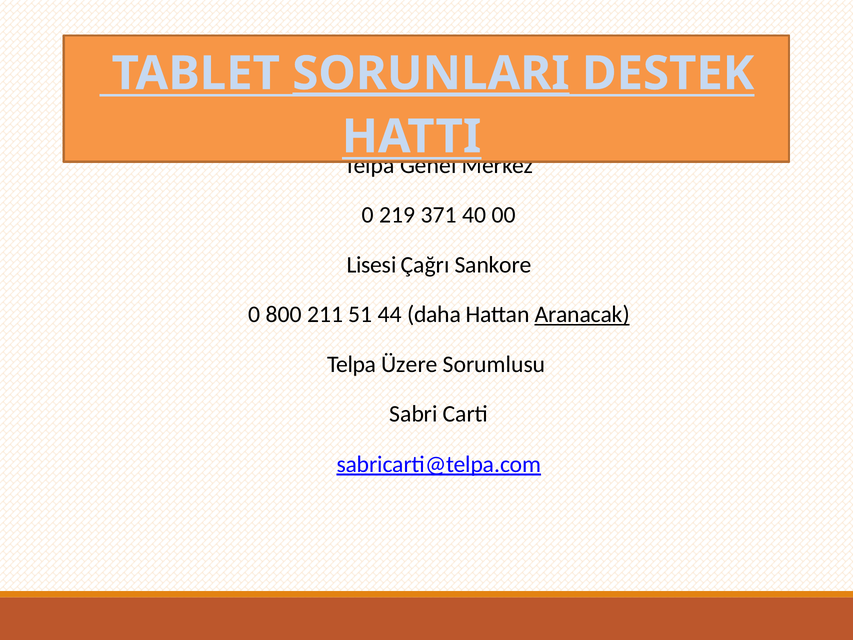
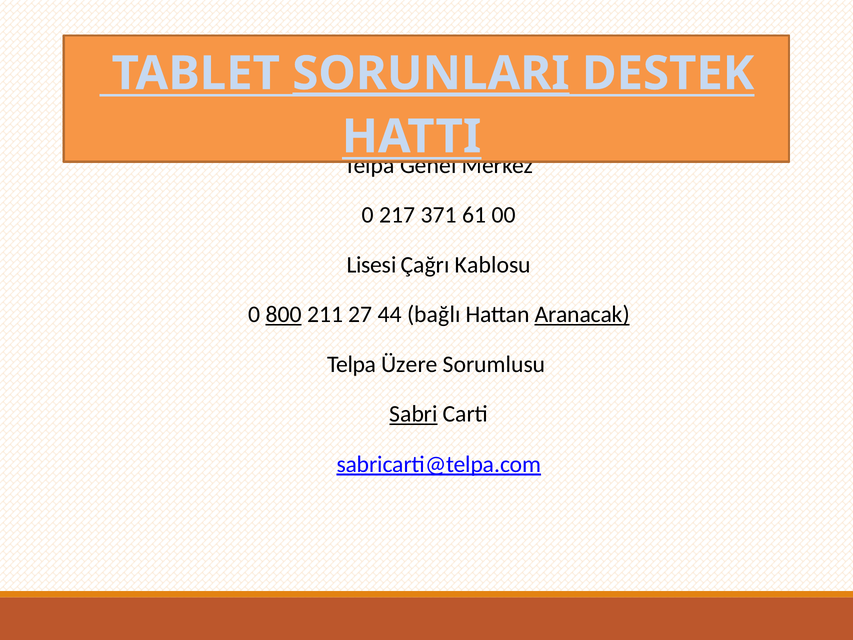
219: 219 -> 217 (397, 215)
40: 40 -> 61 (474, 215)
Sankore: Sankore -> Kablosu (493, 265)
800 underline: none -> present (284, 314)
51: 51 -> 27 (360, 314)
daha: daha -> bağlı (434, 314)
Sabri underline: none -> present (413, 414)
